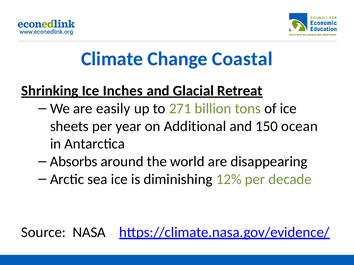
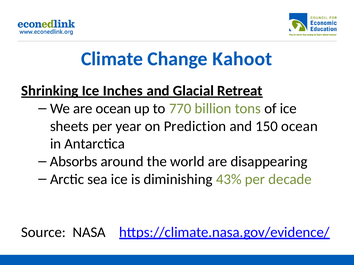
Coastal: Coastal -> Kahoot (242, 59)
are easily: easily -> ocean (113, 109)
271: 271 -> 770 (180, 109)
Additional: Additional -> Prediction (195, 126)
12%: 12% -> 43% (229, 179)
